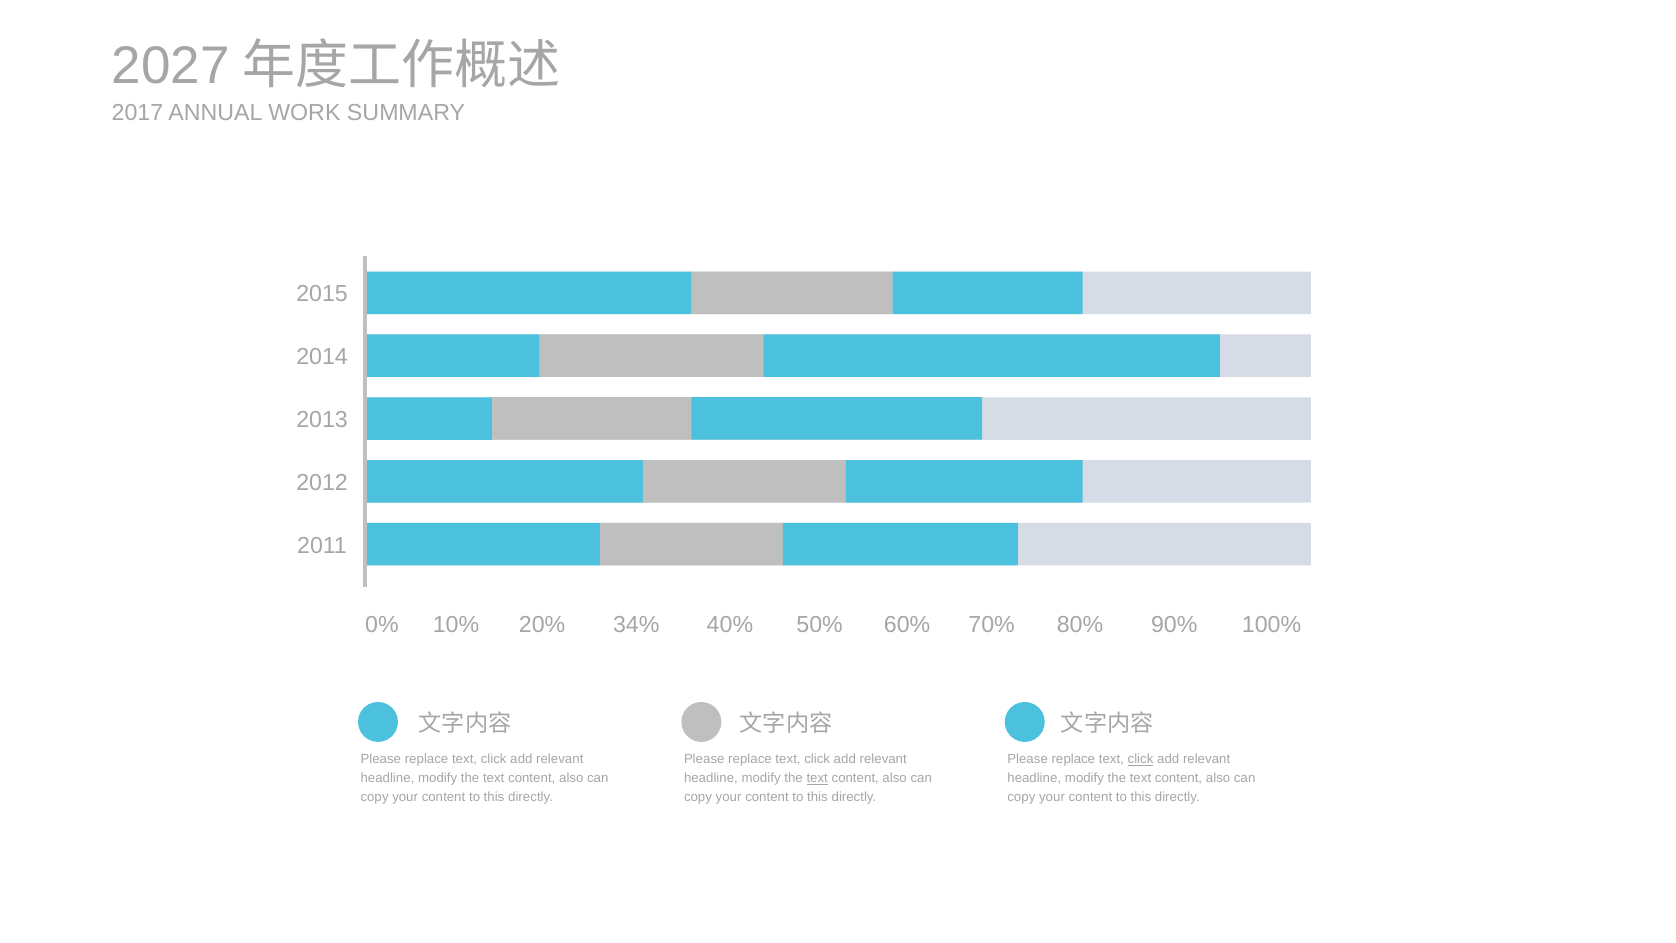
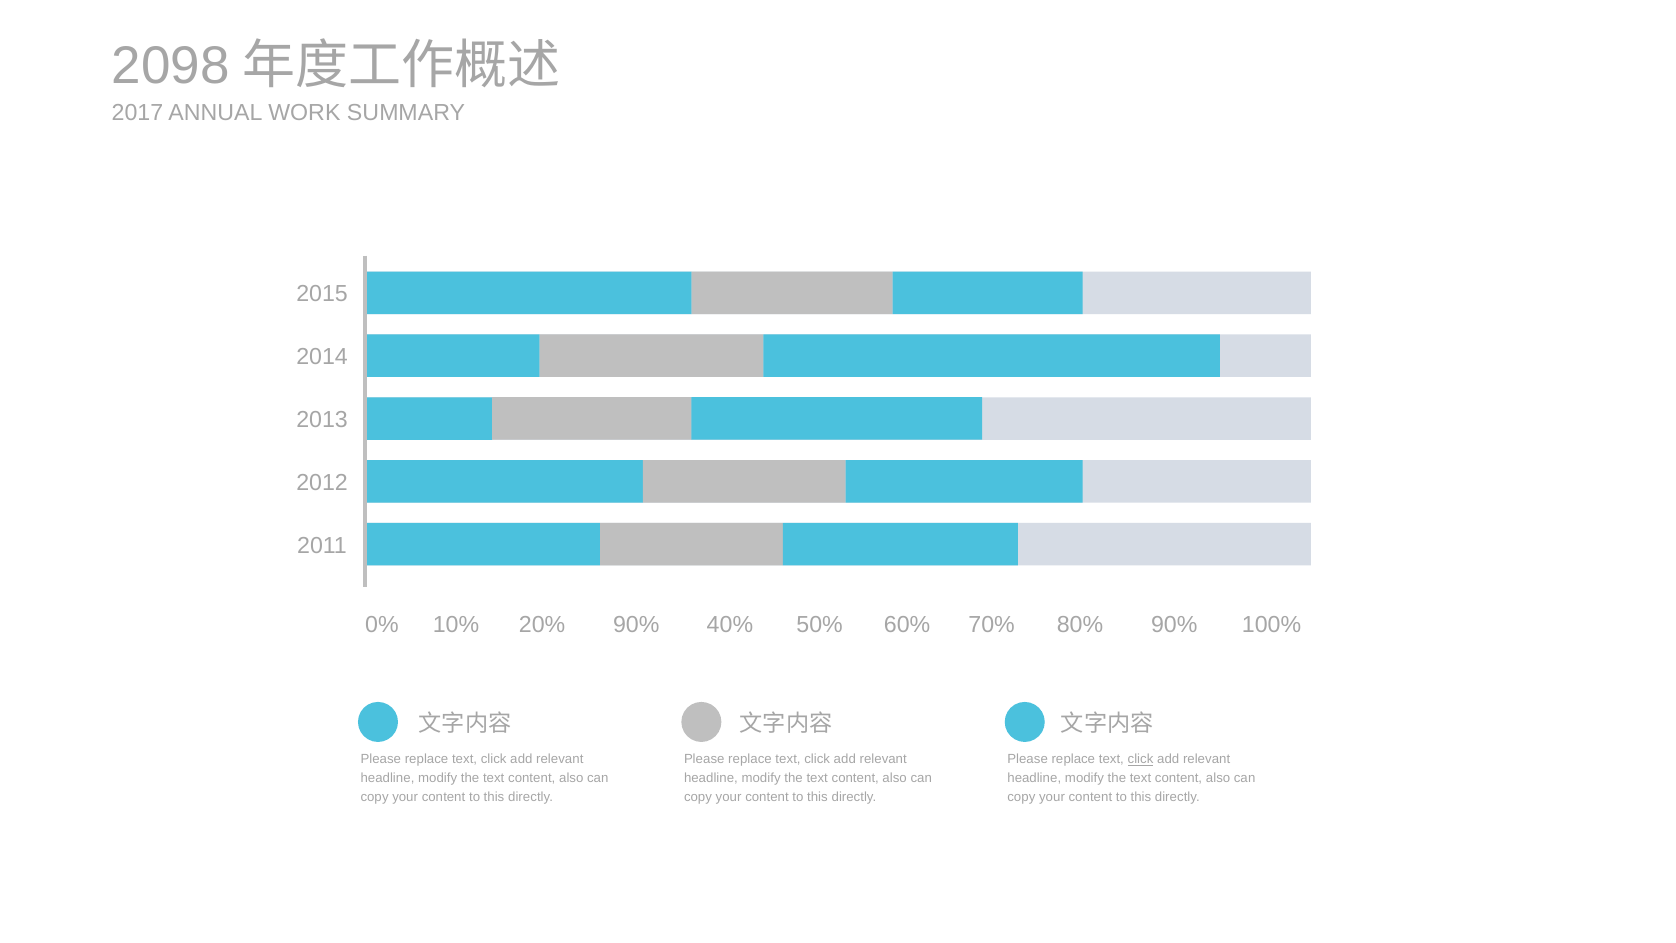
2027: 2027 -> 2098 (171, 66)
34%: 34% -> 90% (636, 625)
text underline: present -> none (817, 778)
